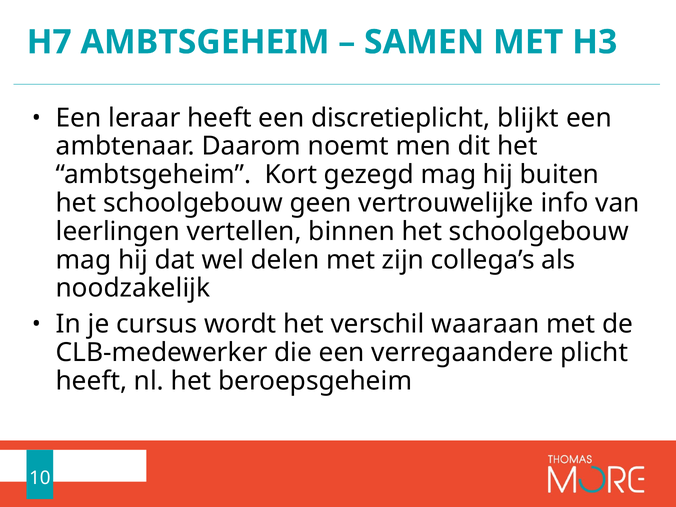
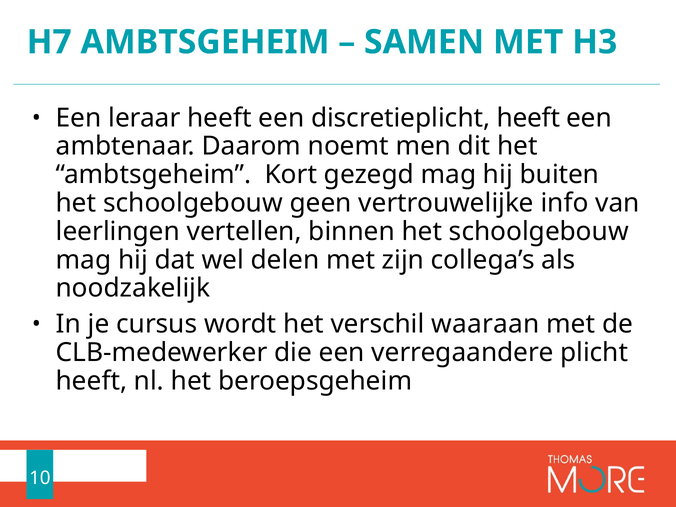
discretieplicht blijkt: blijkt -> heeft (528, 118)
